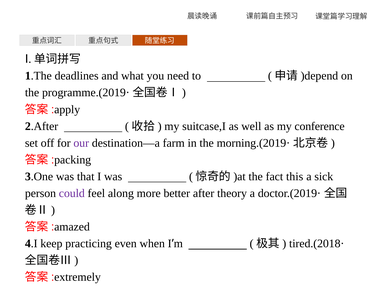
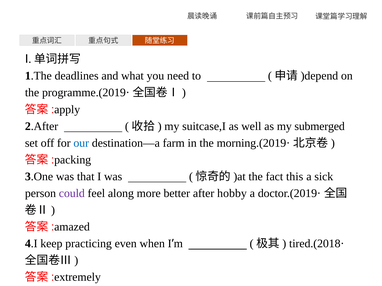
conference: conference -> submerged (320, 126)
our colour: purple -> blue (81, 143)
theory: theory -> hobby (232, 194)
